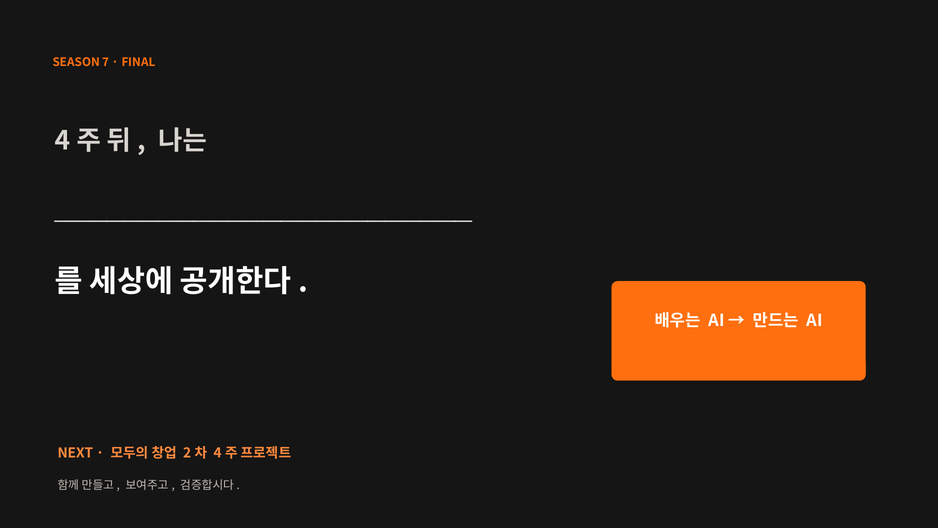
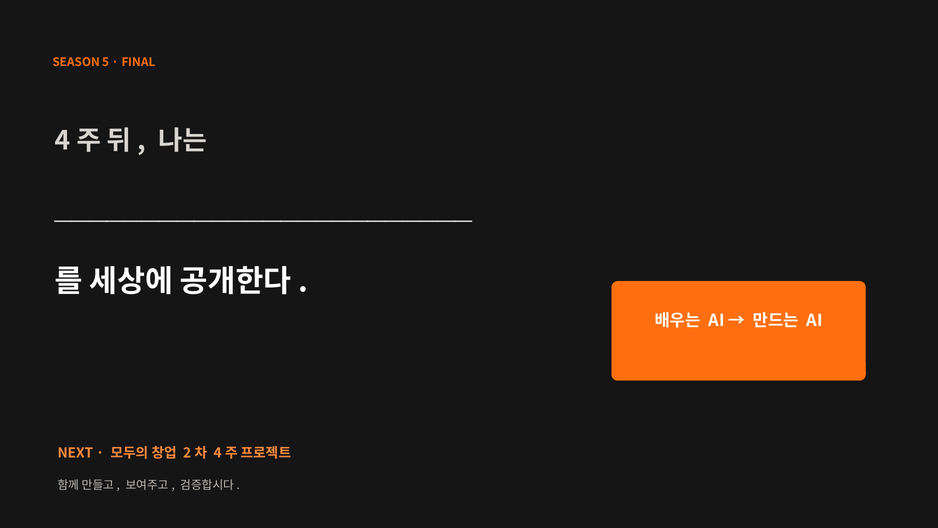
7: 7 -> 5 (106, 62)
